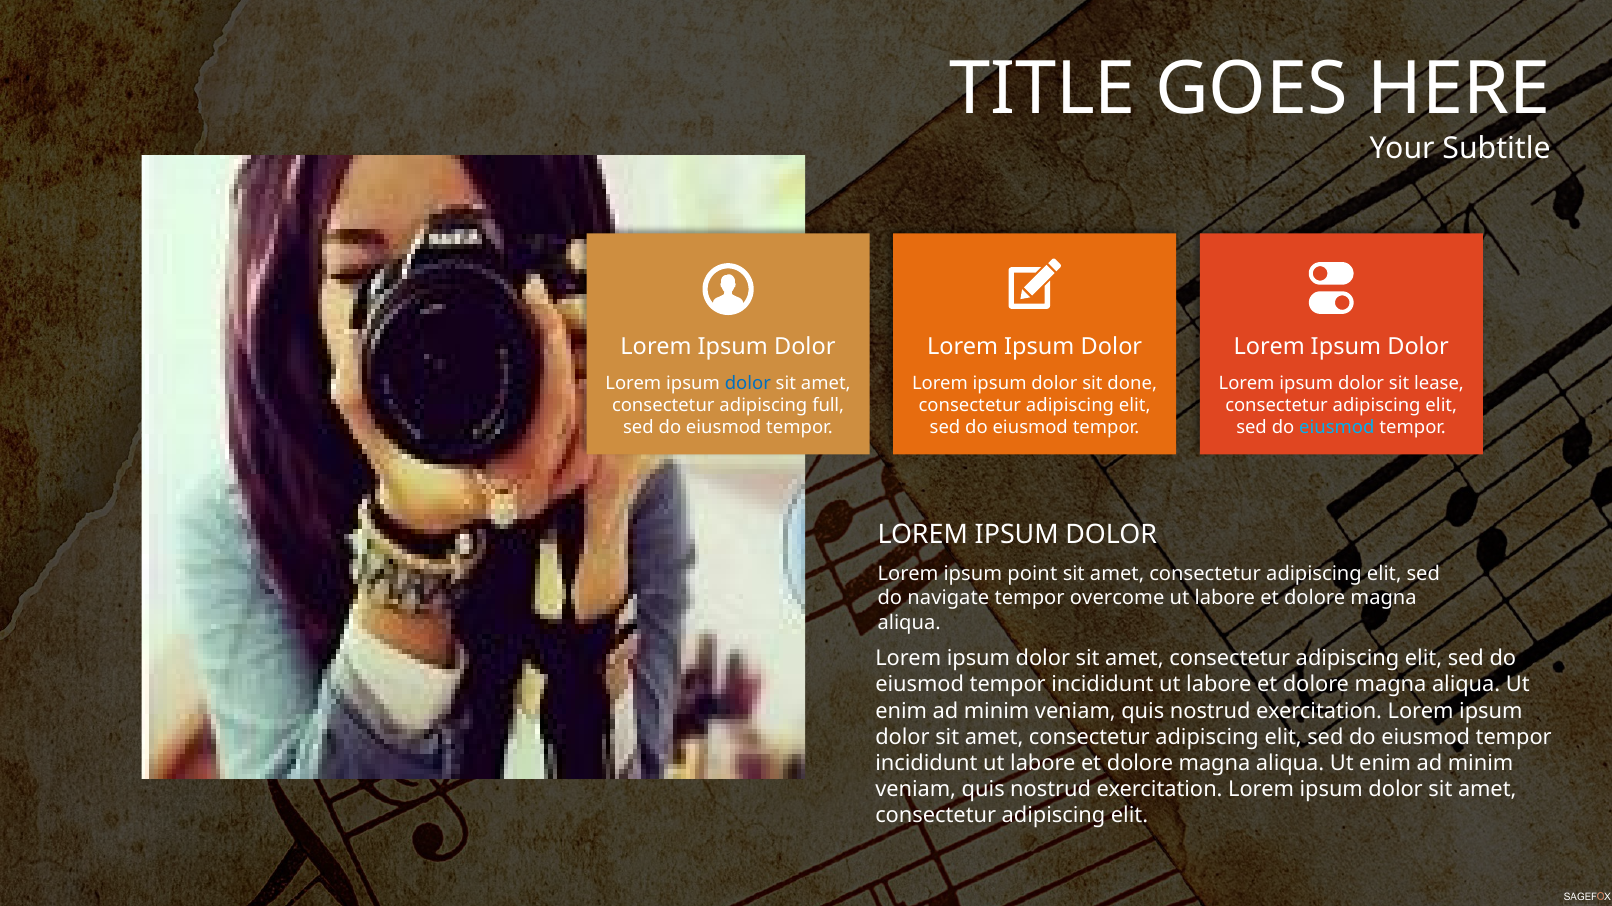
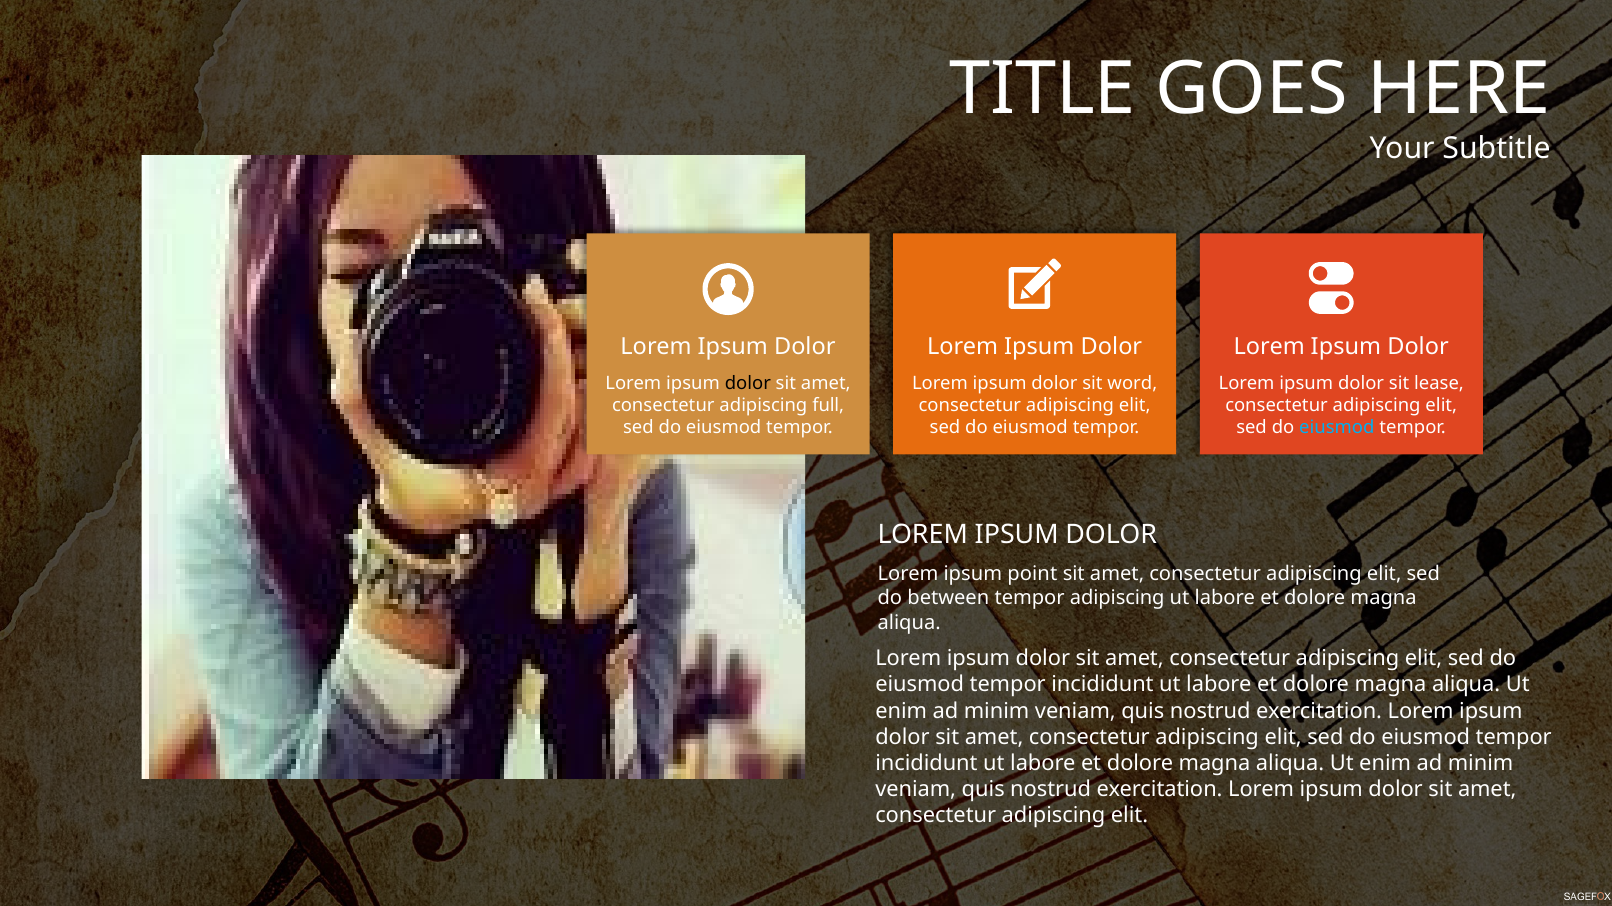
dolor colour: blue -> black (748, 384)
done: done -> word (1132, 384)
navigate: navigate -> between (948, 599)
tempor overcome: overcome -> adipiscing (1117, 599)
